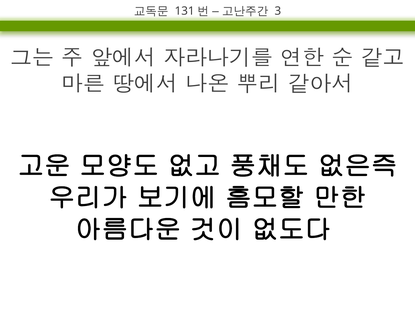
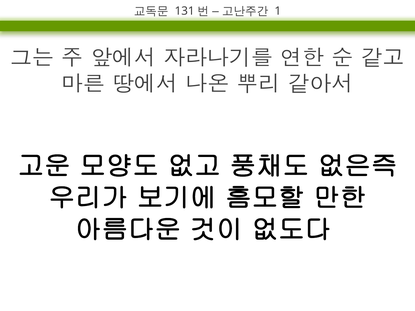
3: 3 -> 1 (278, 11)
